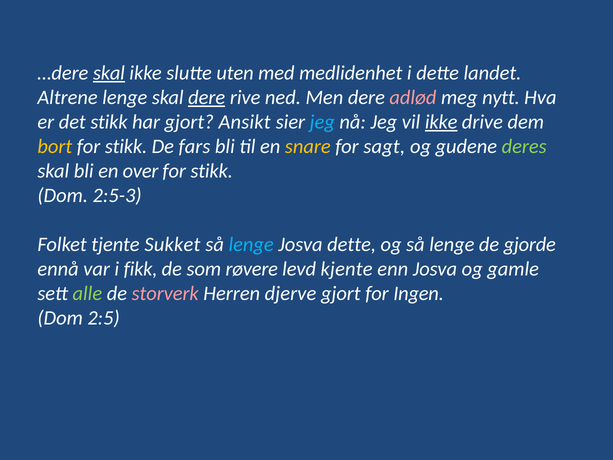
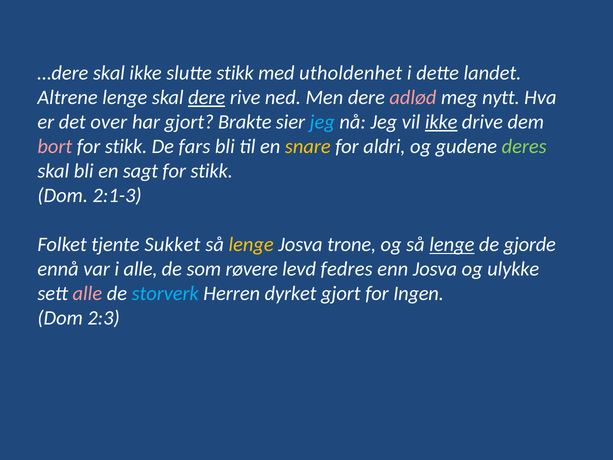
skal underline: present -> none (109, 73)
slutte uten: uten -> stikk (235, 73)
medlidenhet: medlidenhet -> utholdenhet (351, 73)
det stikk: stikk -> over (109, 122)
Ansikt: Ansikt -> Brakte (245, 122)
bort colour: yellow -> pink (55, 146)
sagt: sagt -> aldri (384, 146)
over: over -> sagt (141, 171)
2:5-3: 2:5-3 -> 2:1-3 (117, 195)
lenge colour: light blue -> yellow (251, 244)
Josva dette: dette -> trone (352, 244)
lenge underline: none -> present (452, 244)
i fikk: fikk -> alle (141, 269)
kjente: kjente -> fedres (347, 269)
gamle: gamle -> ulykke (513, 269)
alle colour: light green -> pink (87, 294)
storverk colour: pink -> light blue (165, 294)
djerve: djerve -> dyrket (291, 294)
2:5: 2:5 -> 2:3 (104, 318)
